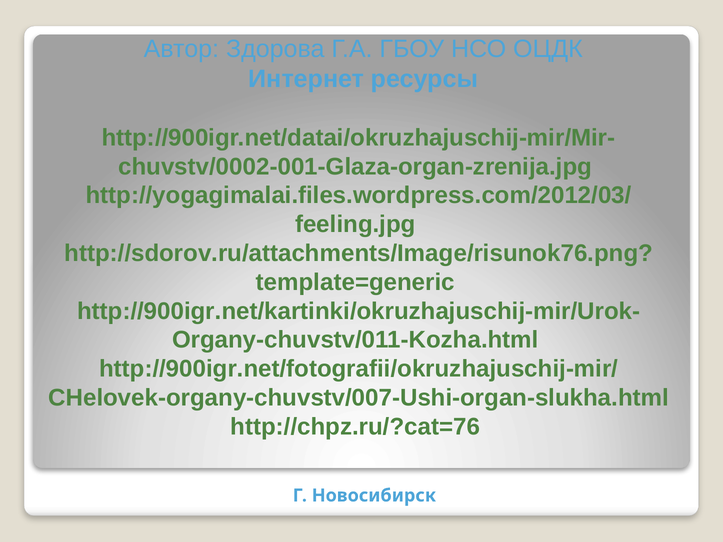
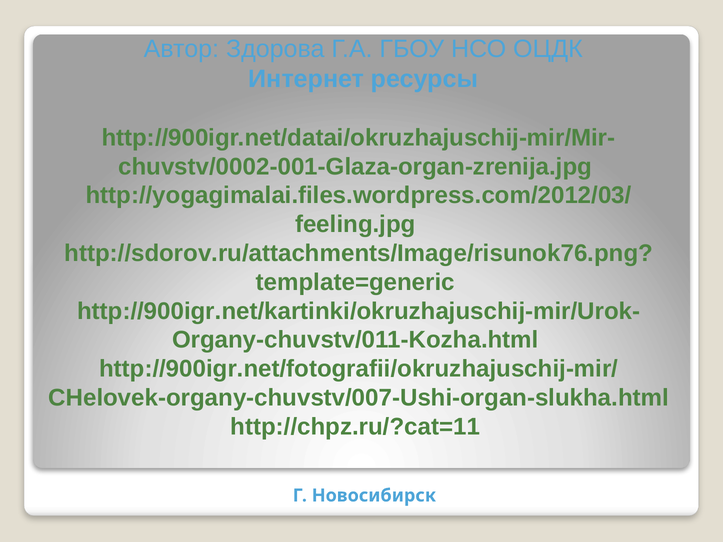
http://chpz.ru/?cat=76: http://chpz.ru/?cat=76 -> http://chpz.ru/?cat=11 (355, 427)
